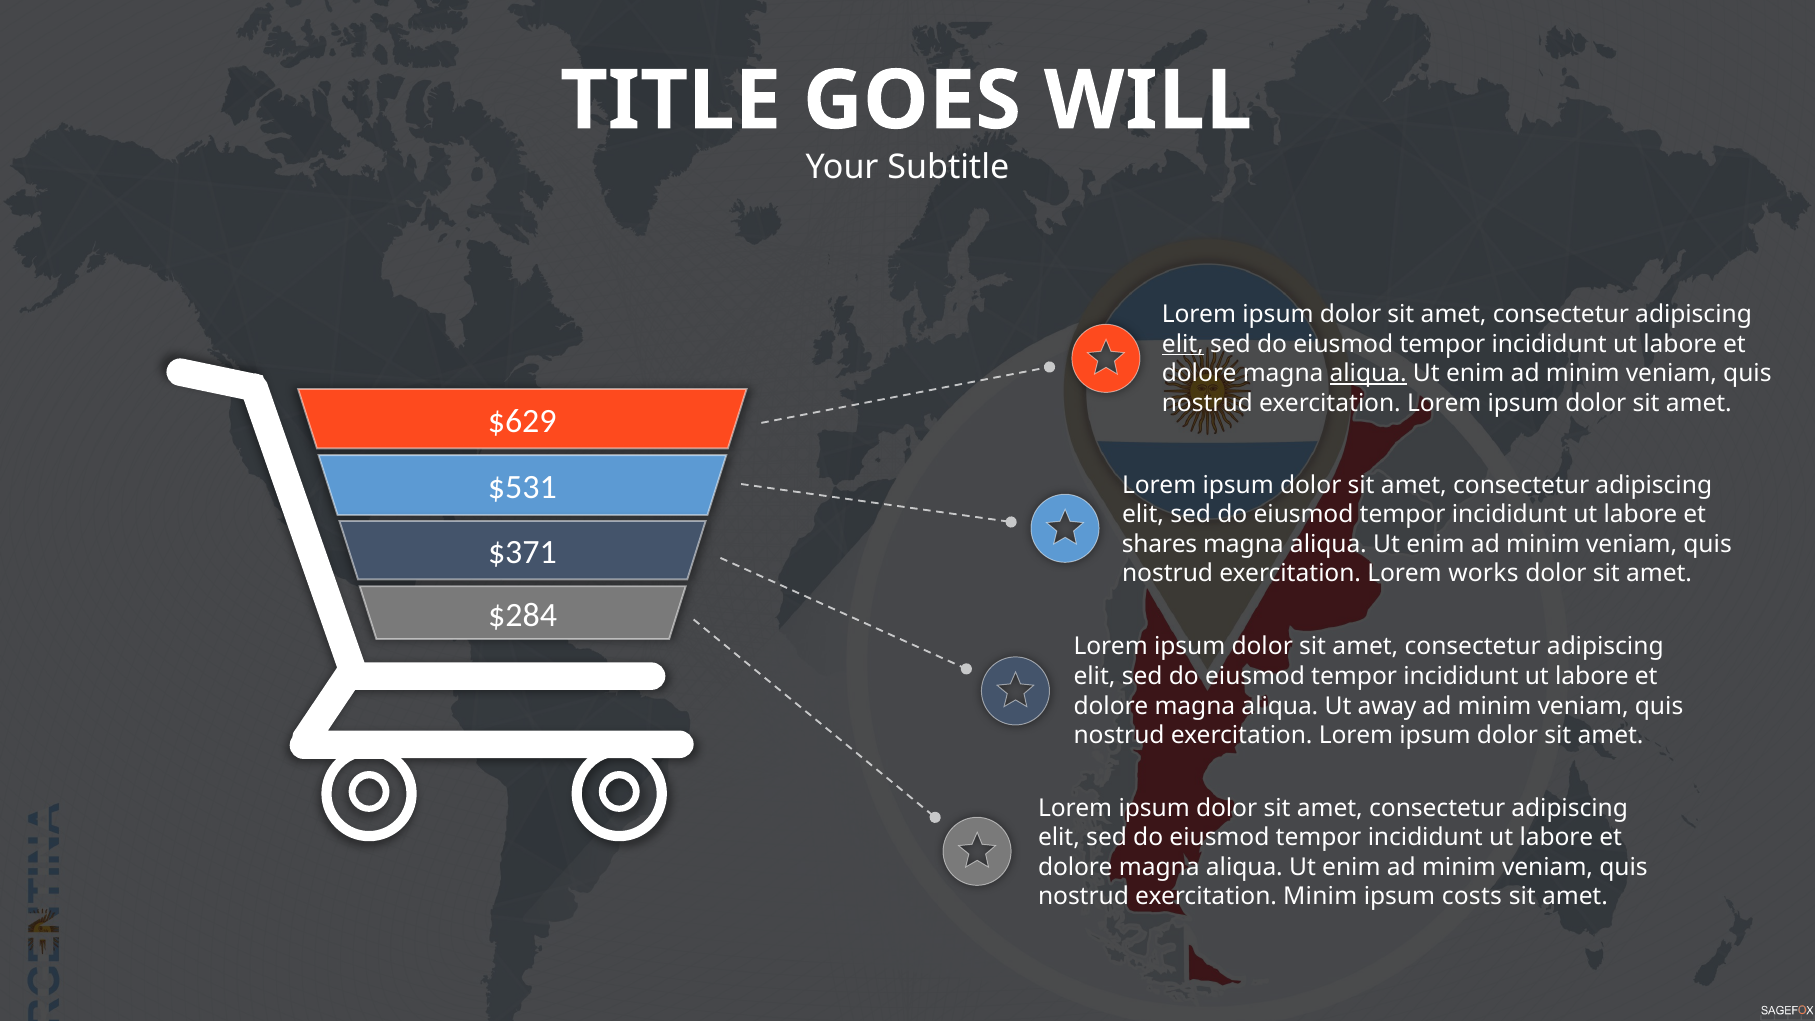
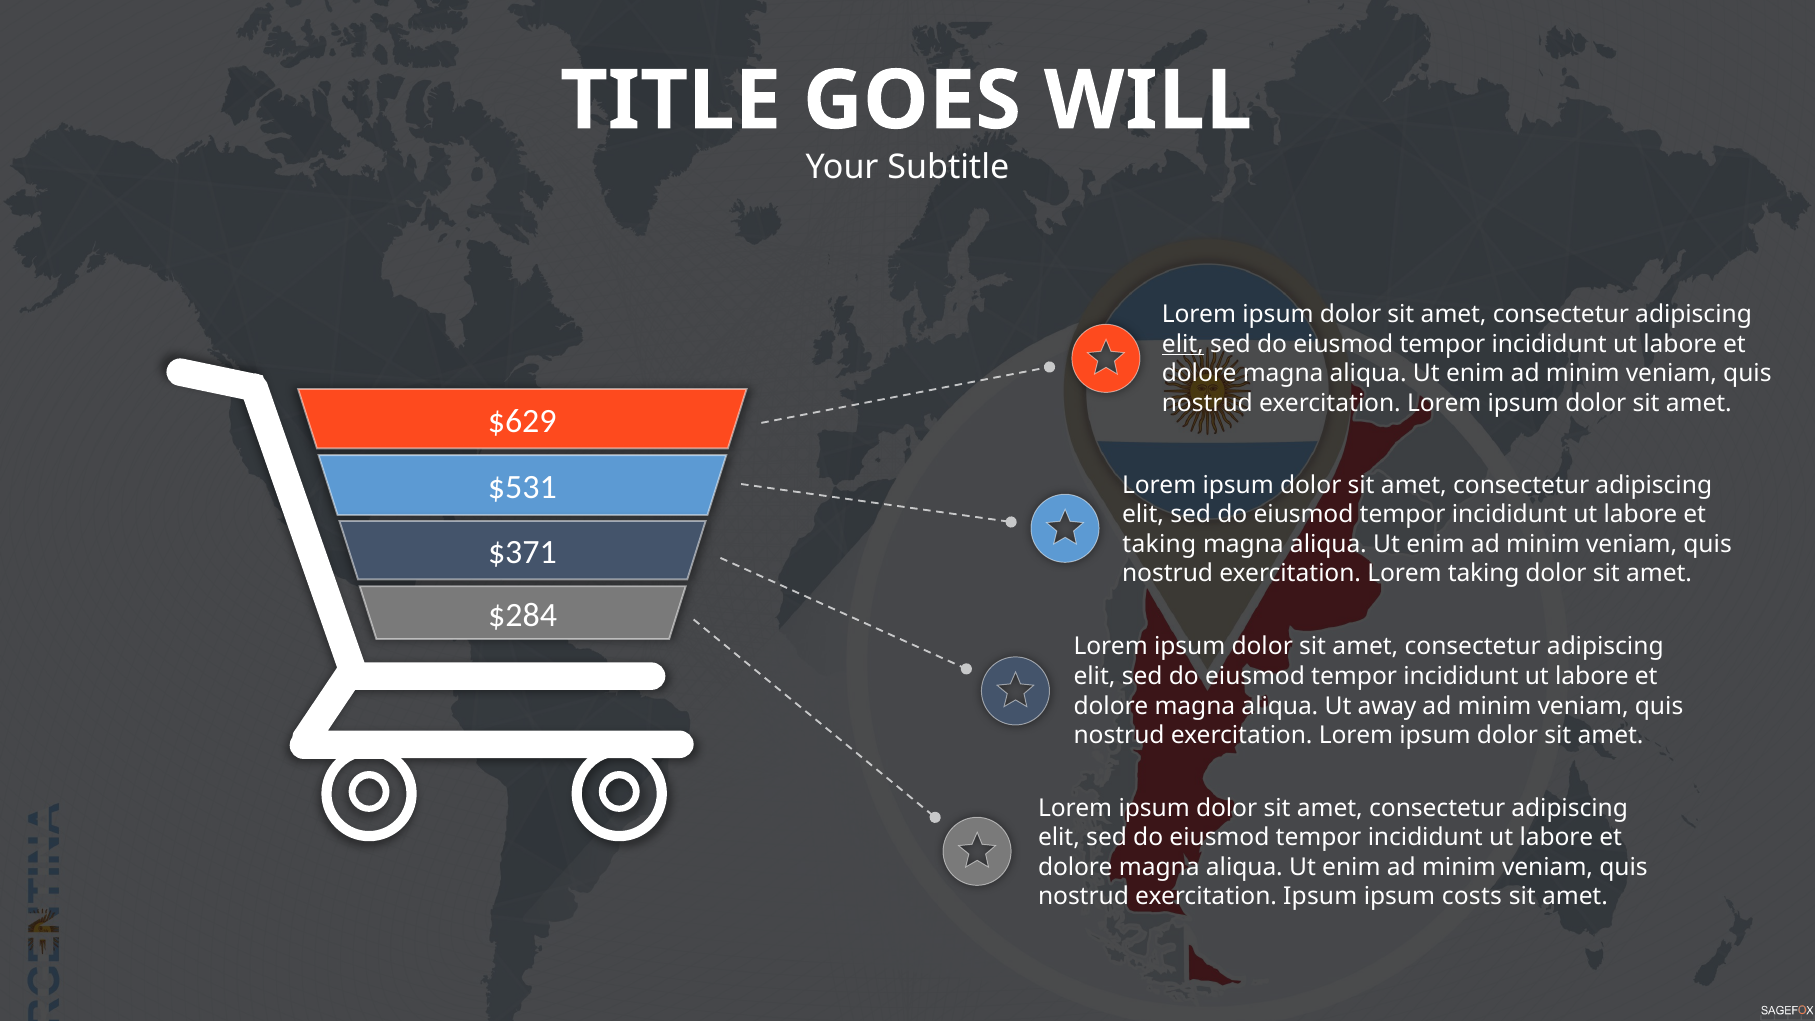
aliqua underline: present -> none (1368, 374)
shares: shares -> taking (1159, 544)
Lorem works: works -> taking (1484, 574)
exercitation Minim: Minim -> Ipsum (1320, 897)
